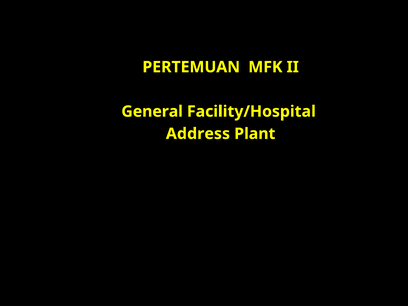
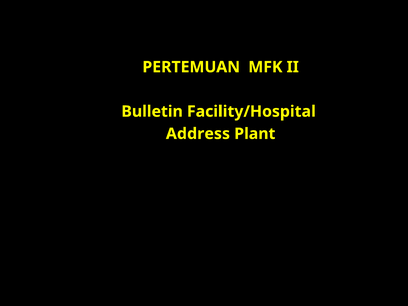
General: General -> Bulletin (152, 112)
